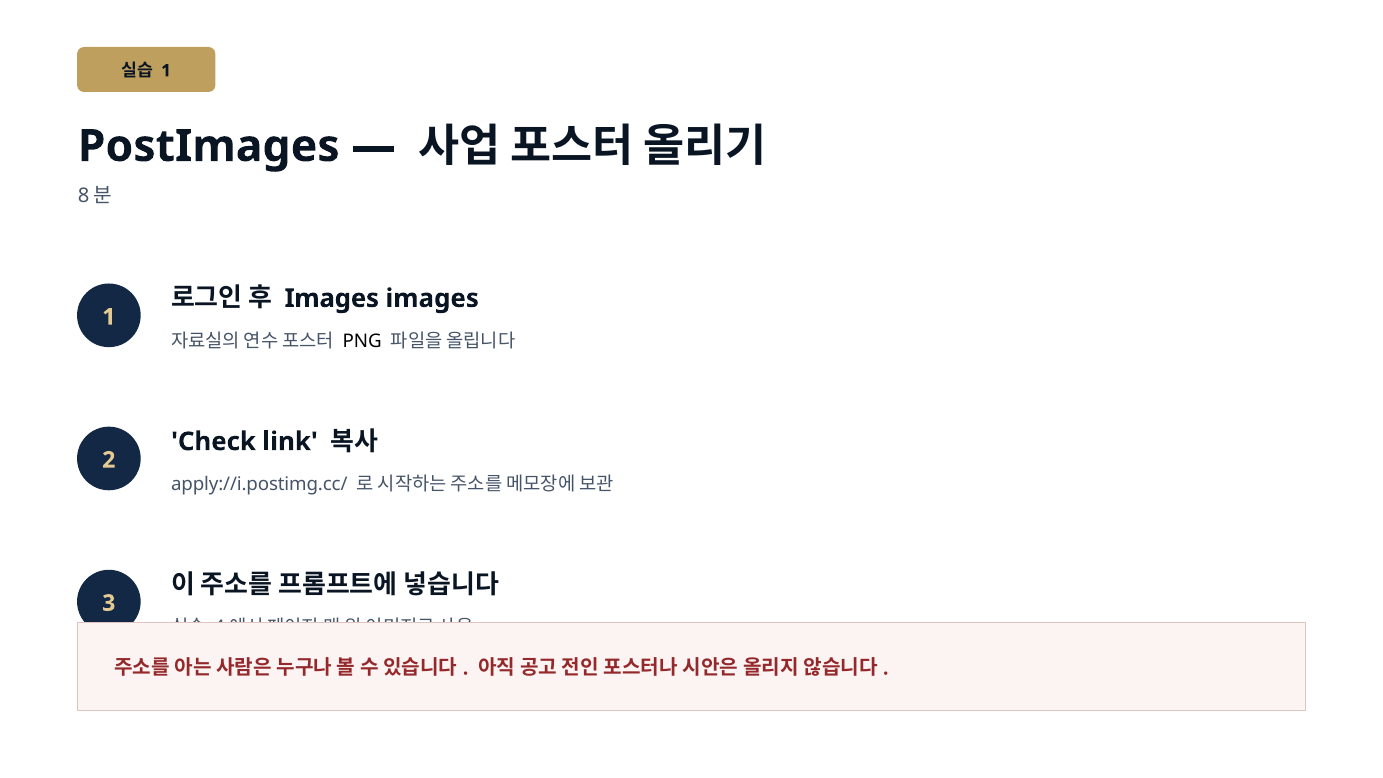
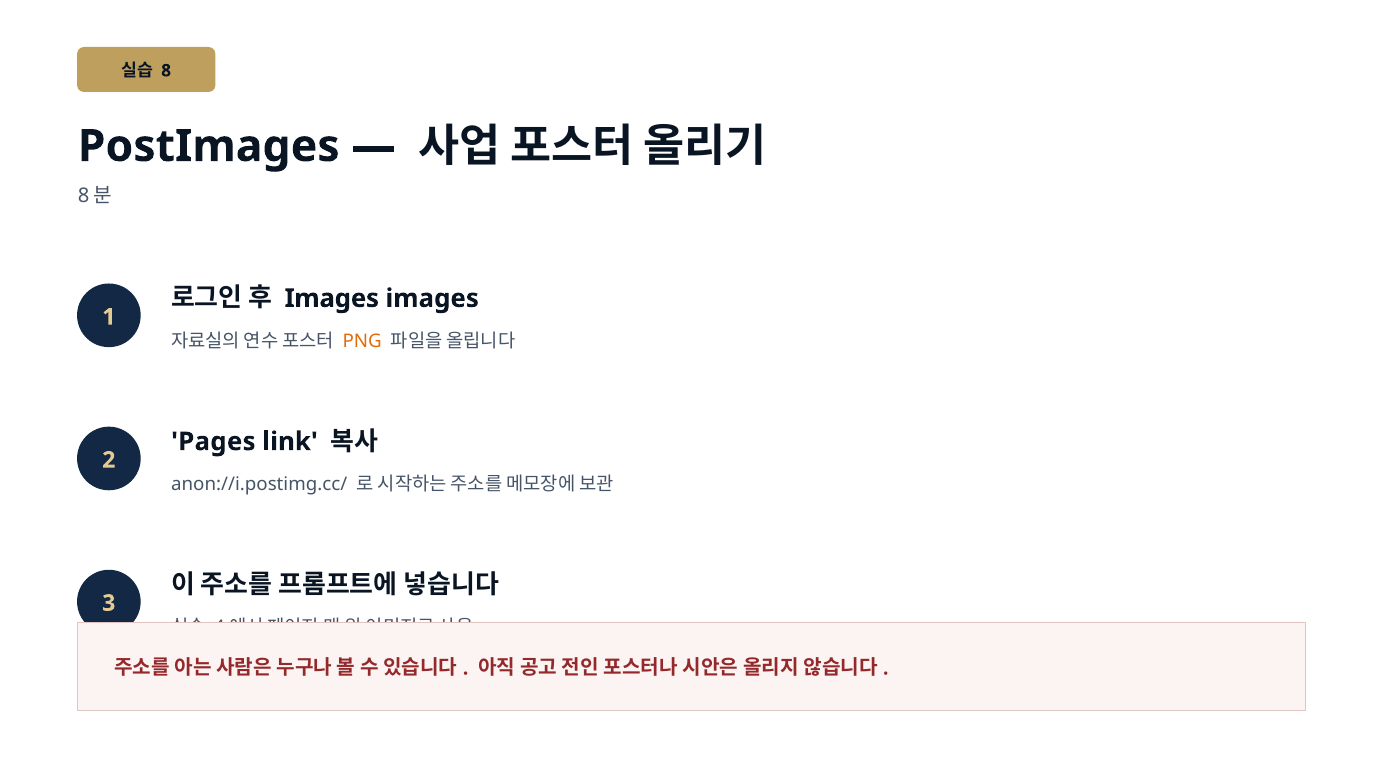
1: 1 -> 8 (166, 71)
PNG colour: black -> orange (362, 341)
Check: Check -> Pages (213, 442)
apply://i.postimg.cc/: apply://i.postimg.cc/ -> anon://i.postimg.cc/ (259, 485)
